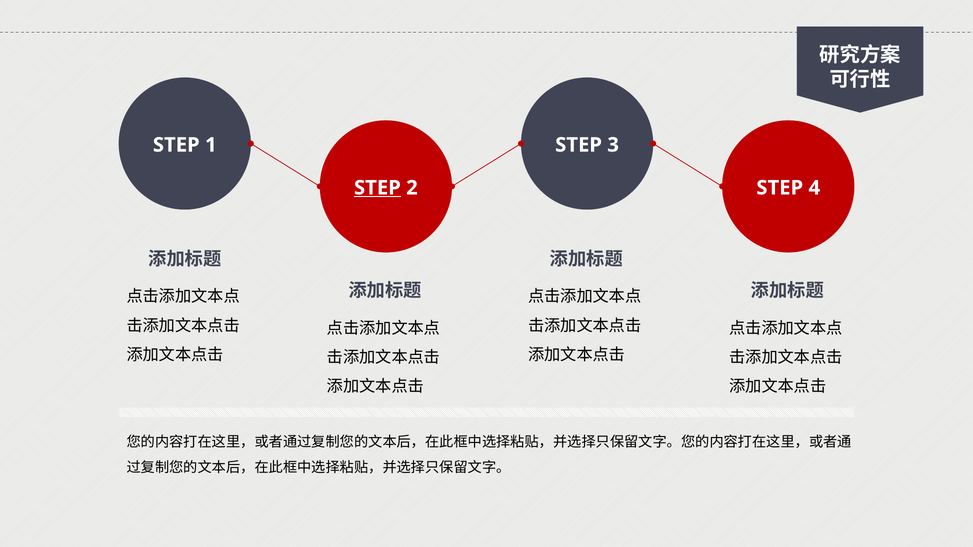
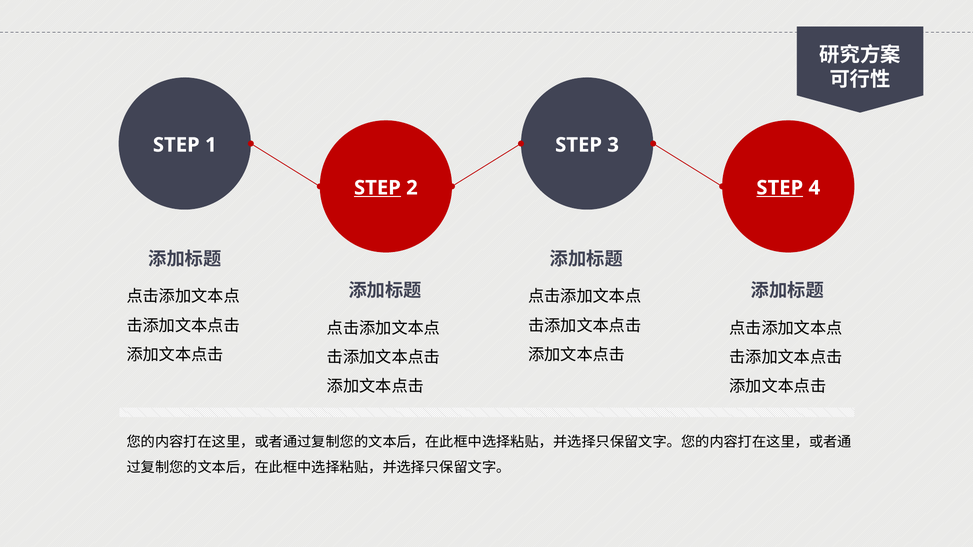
STEP underline: none -> present (780, 188)
